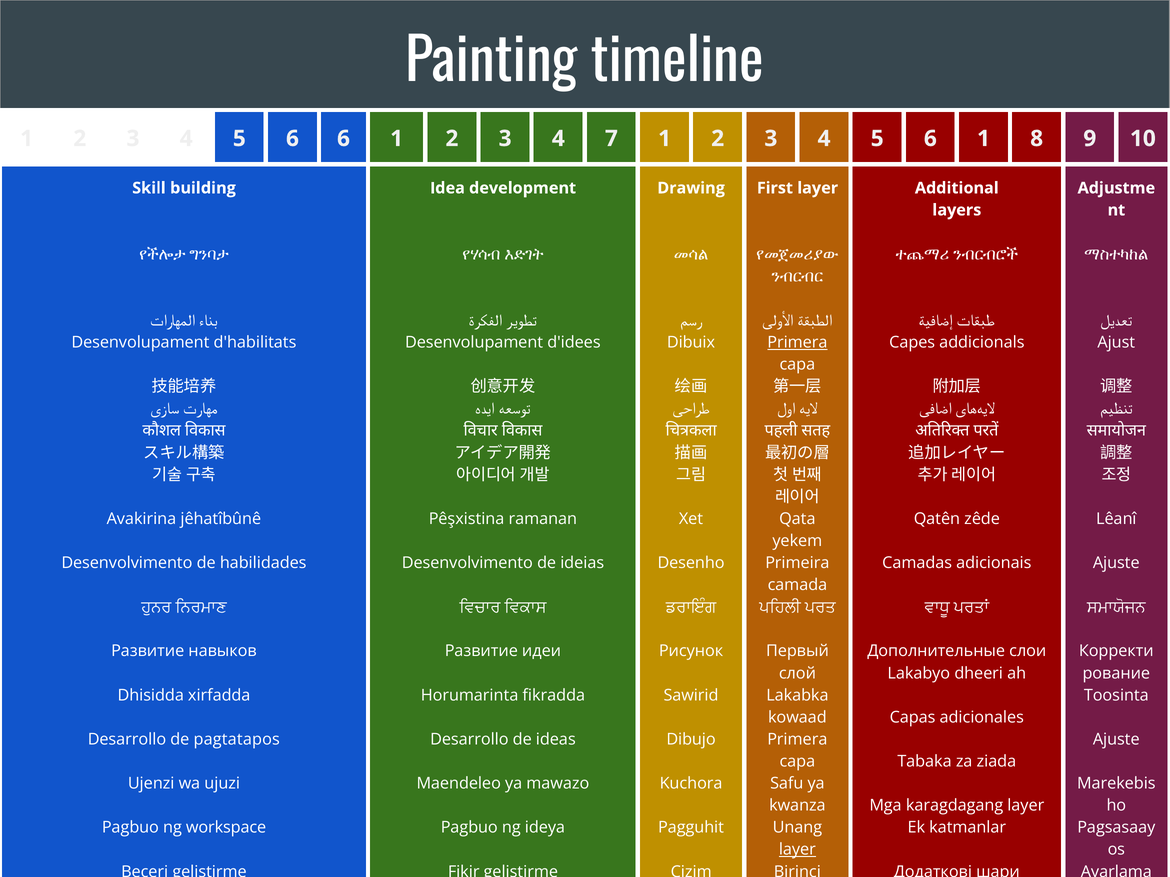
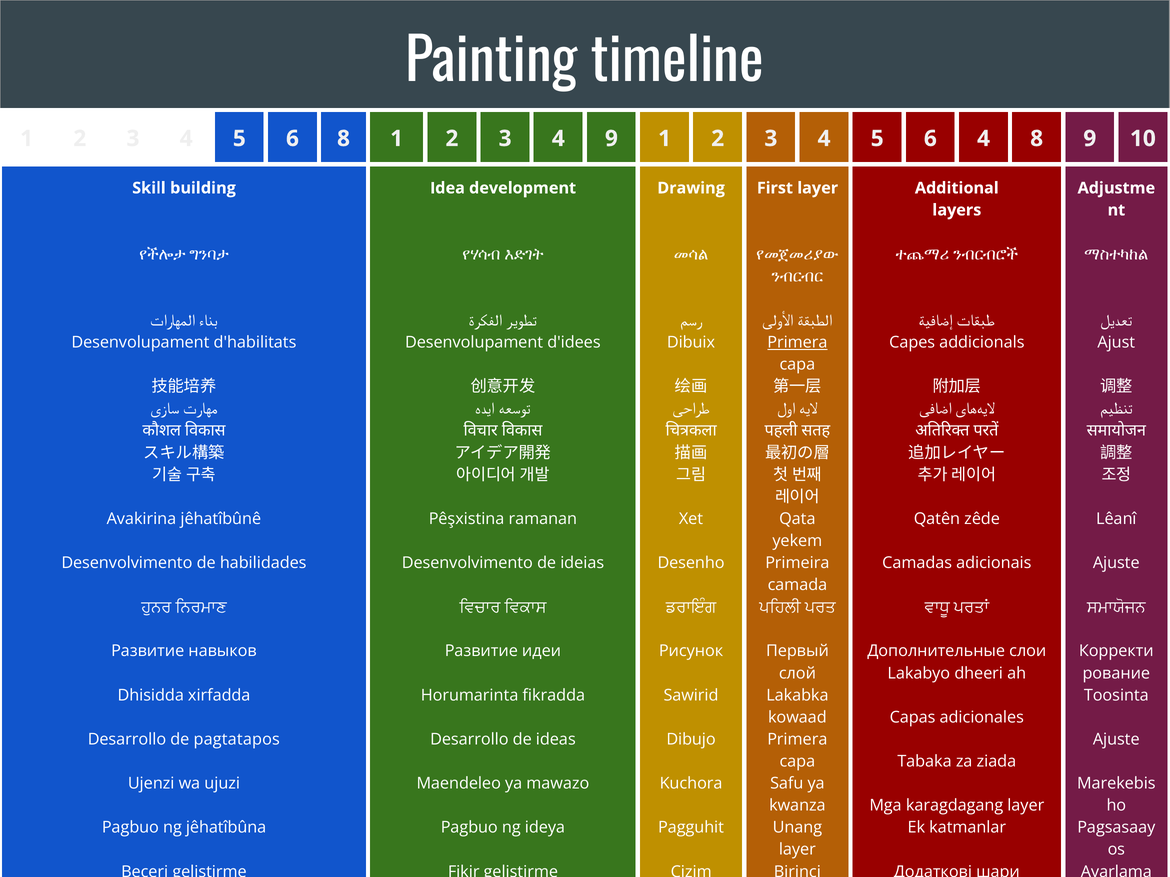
6 6: 6 -> 8 (344, 139)
4 7: 7 -> 9 (611, 139)
5 6 1: 1 -> 4 (984, 139)
workspace: workspace -> jêhatîbûna (226, 828)
layer underline: present -> none (797, 850)
